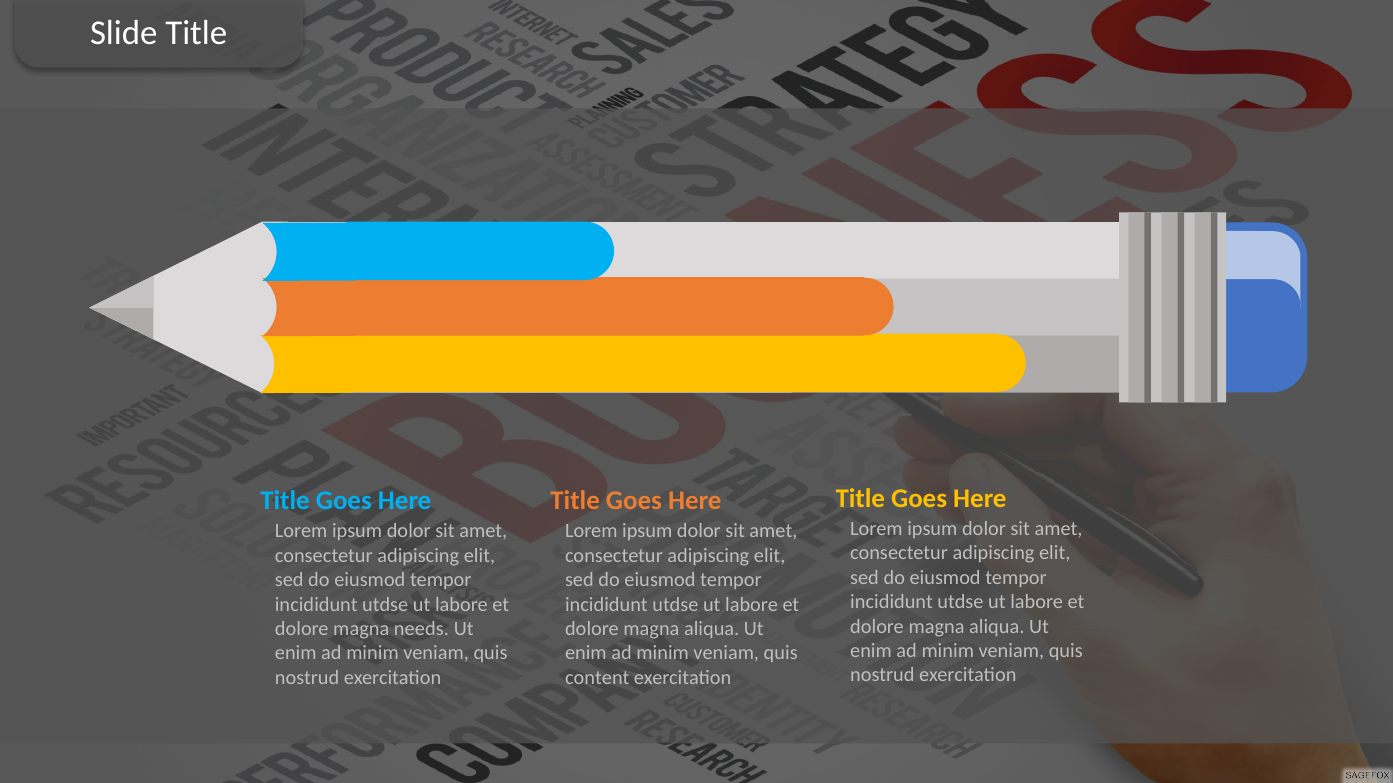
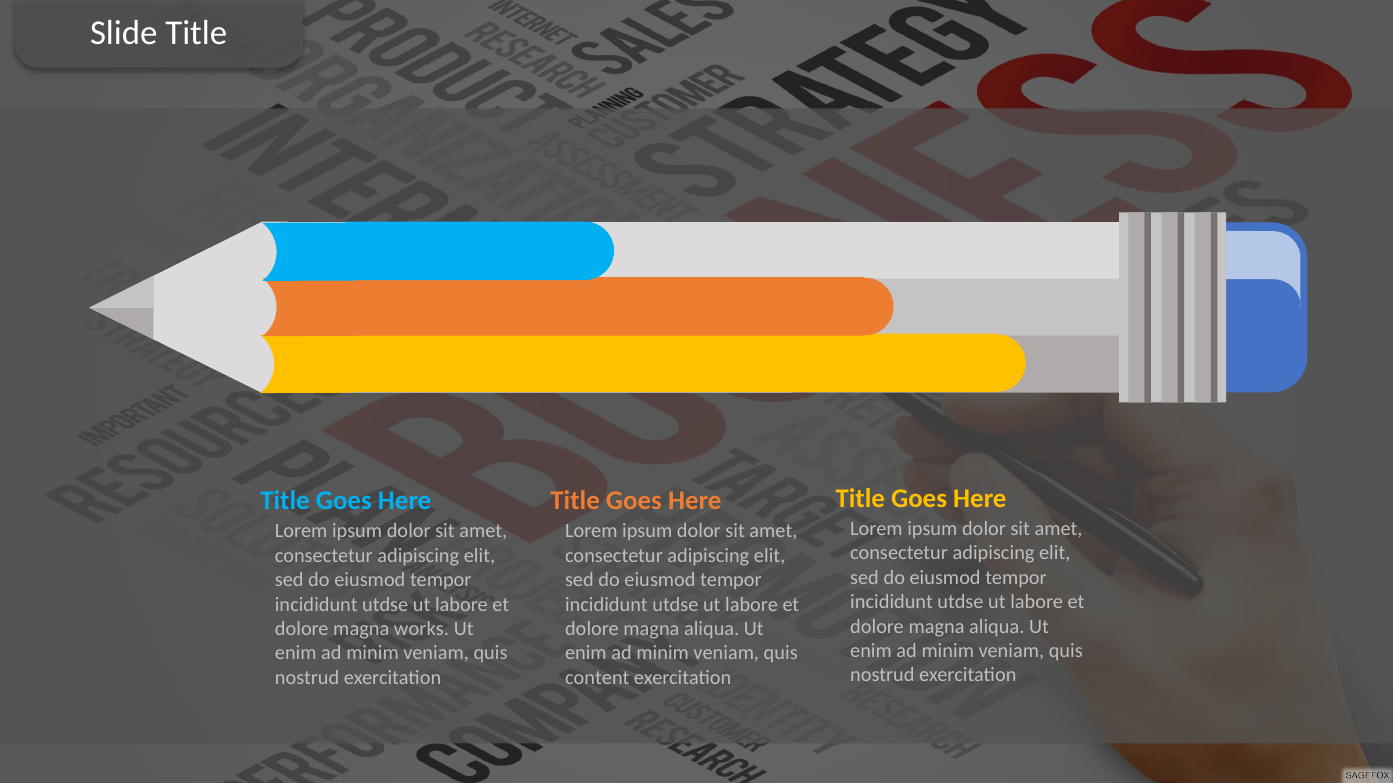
needs: needs -> works (422, 629)
